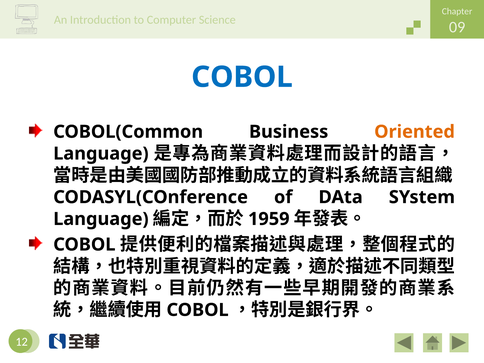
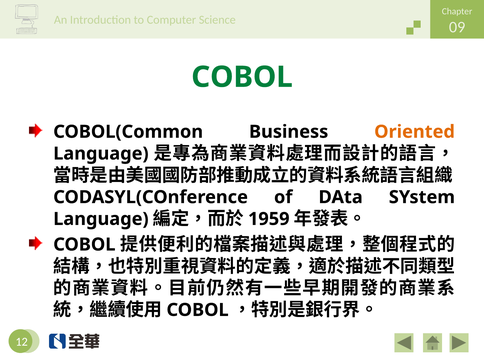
COBOL colour: blue -> green (242, 77)
